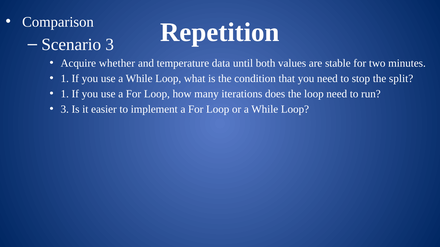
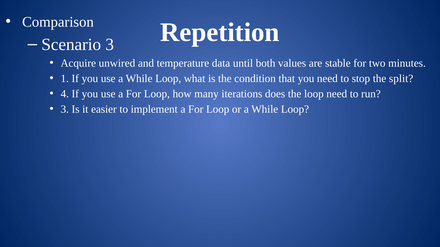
whether: whether -> unwired (117, 63)
1: 1 -> 4 (65, 94)
